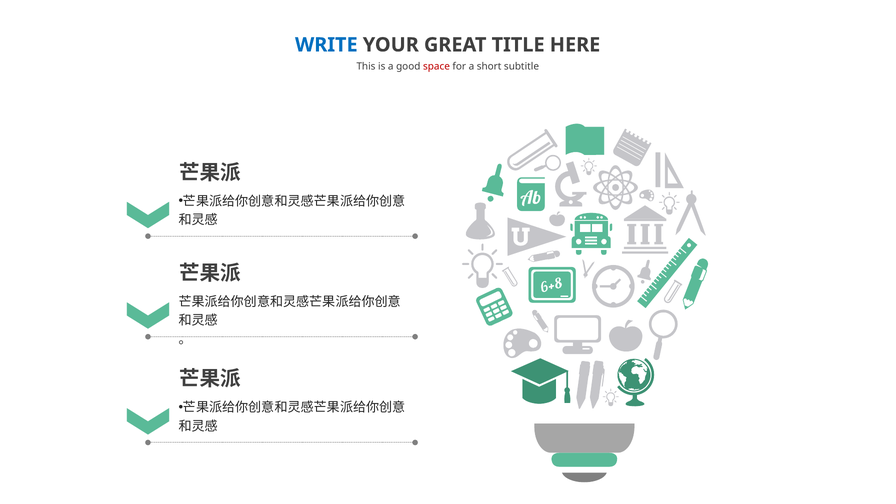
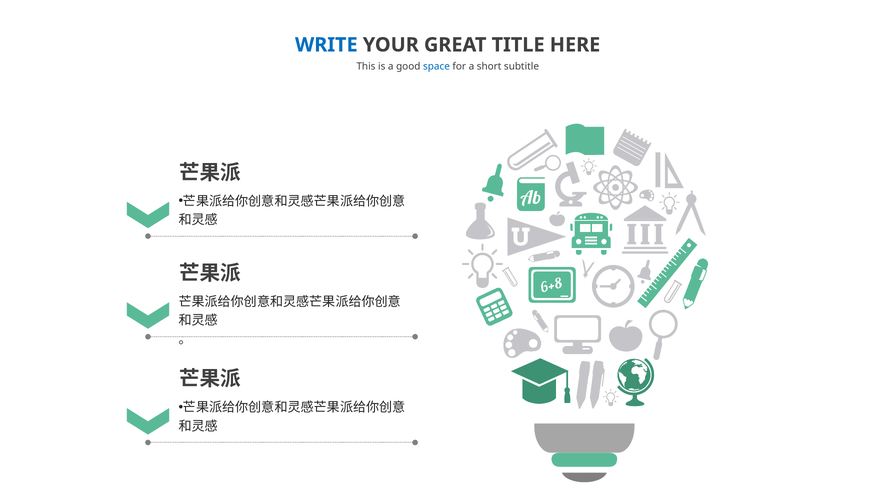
space colour: red -> blue (436, 67)
